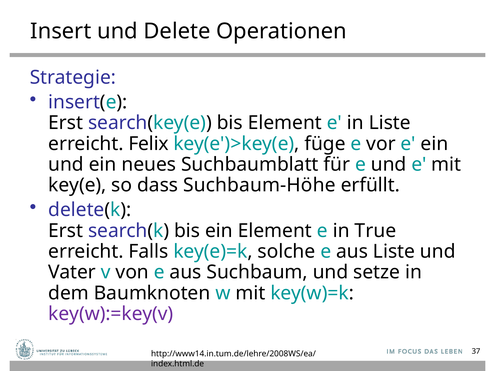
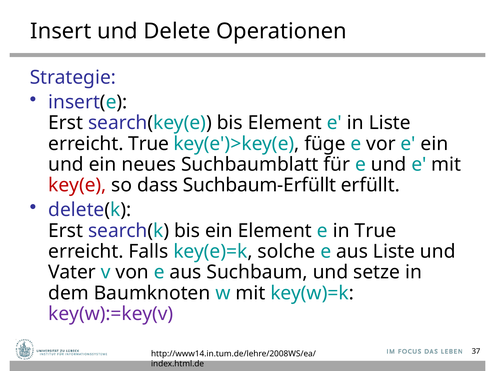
erreicht Felix: Felix -> True (149, 144)
key(e colour: black -> red (77, 185)
Suchbaum-Höhe: Suchbaum-Höhe -> Suchbaum-Erfüllt (259, 185)
